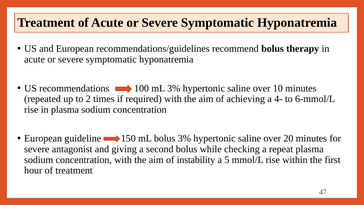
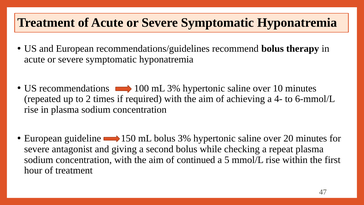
instability: instability -> continued (196, 160)
